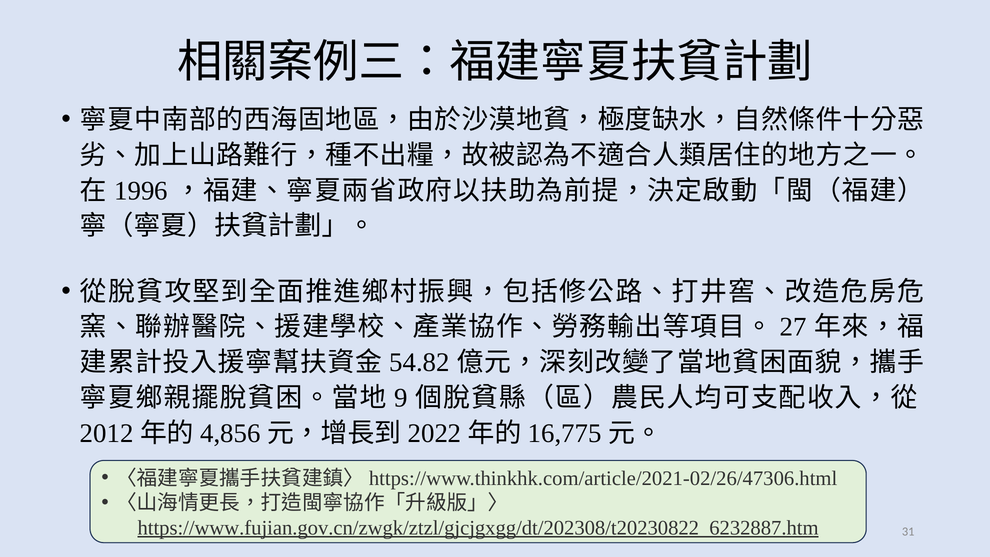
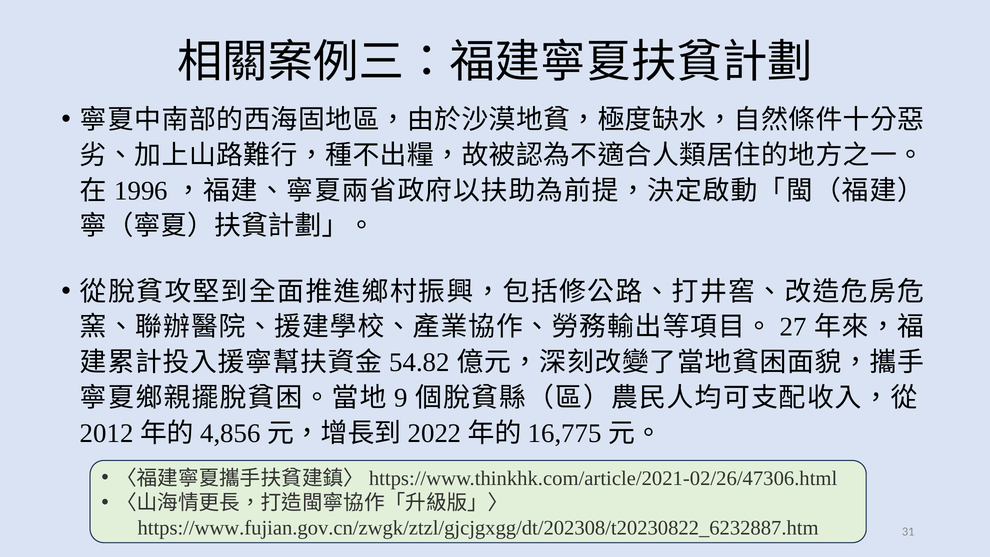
https://www.fujian.gov.cn/zwgk/ztzl/gjcjgxgg/dt/202308/t20230822_6232887.htm underline: present -> none (478, 528)
